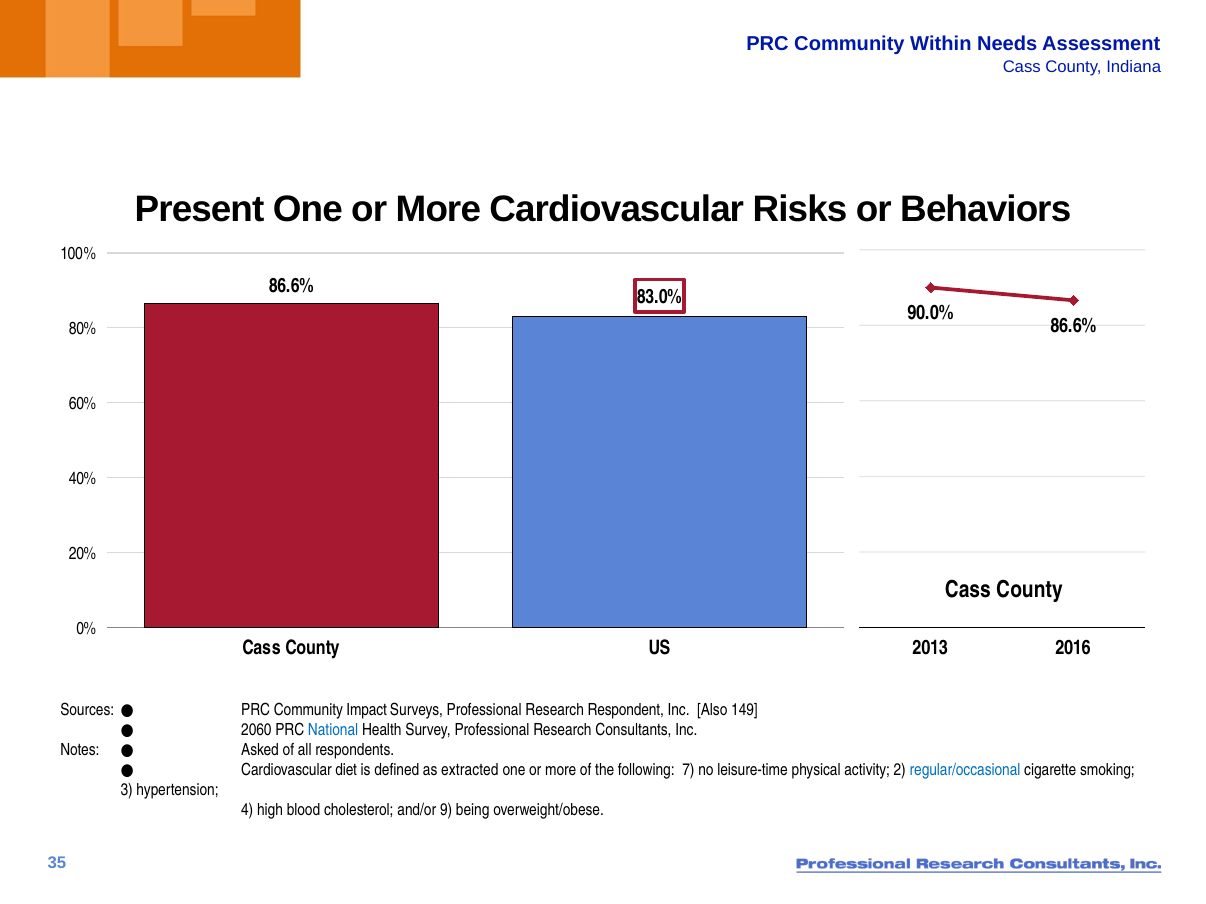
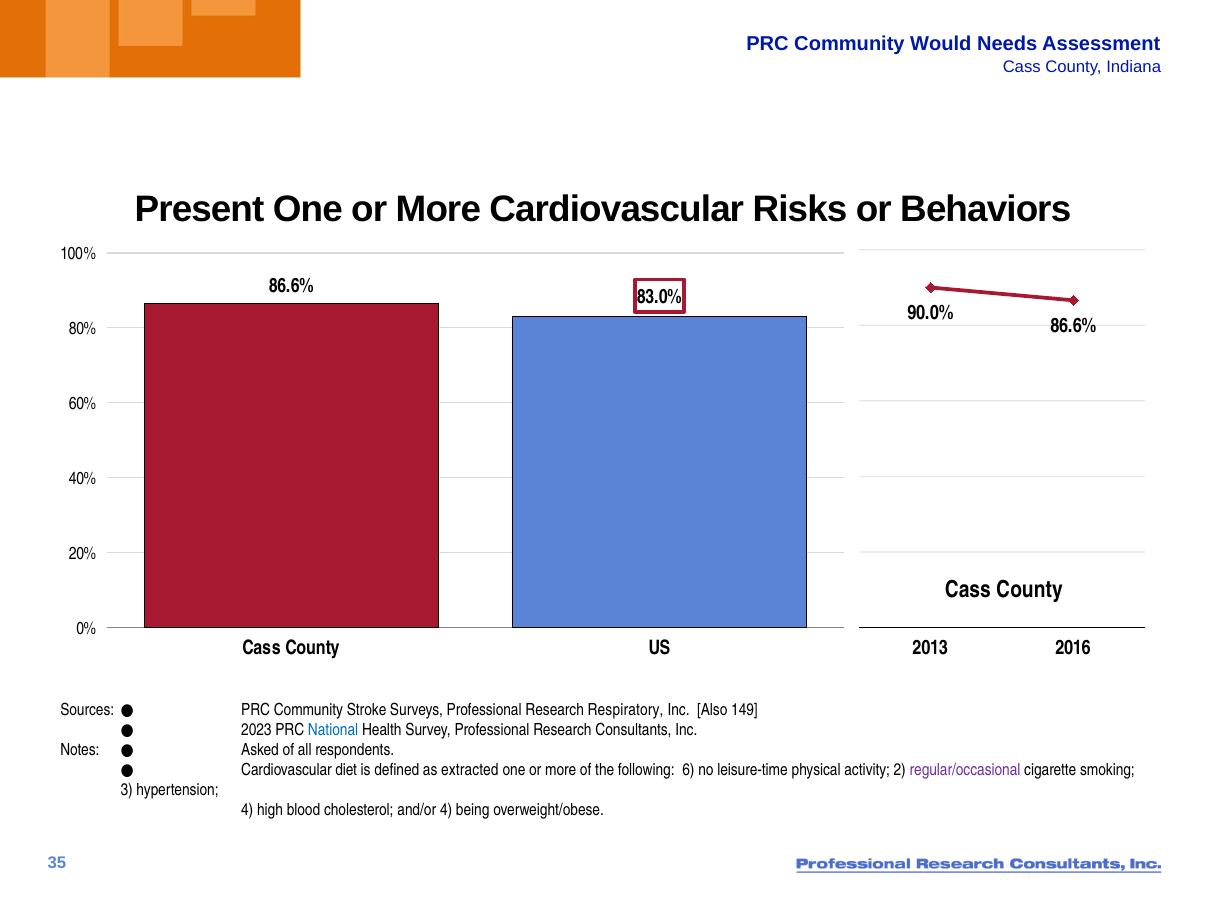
Within: Within -> Would (941, 44)
Impact: Impact -> Stroke (367, 710)
Respondent: Respondent -> Respiratory (626, 710)
2060: 2060 -> 2023 (256, 730)
7: 7 -> 6 (688, 770)
regular/occasional colour: blue -> purple (965, 770)
and/or 9: 9 -> 4 (446, 811)
